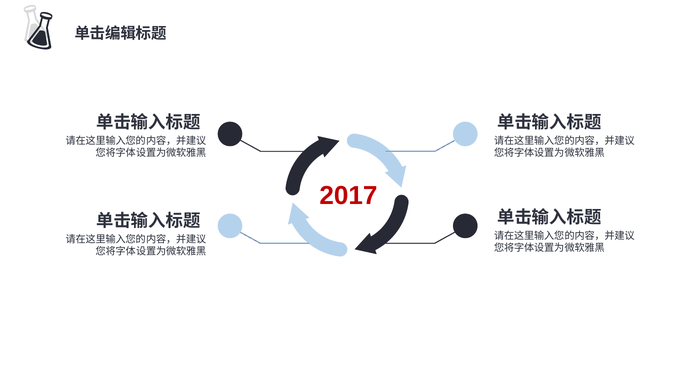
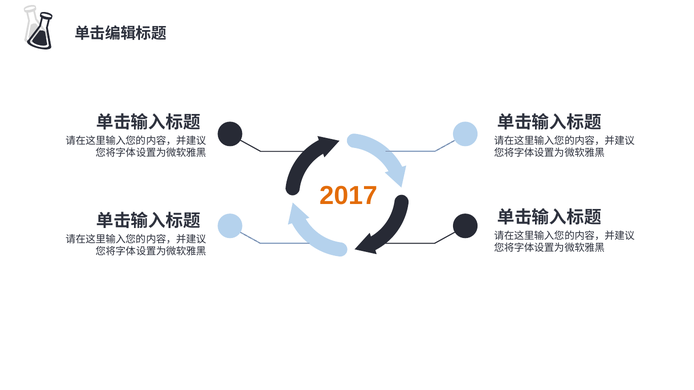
2017 colour: red -> orange (348, 196)
